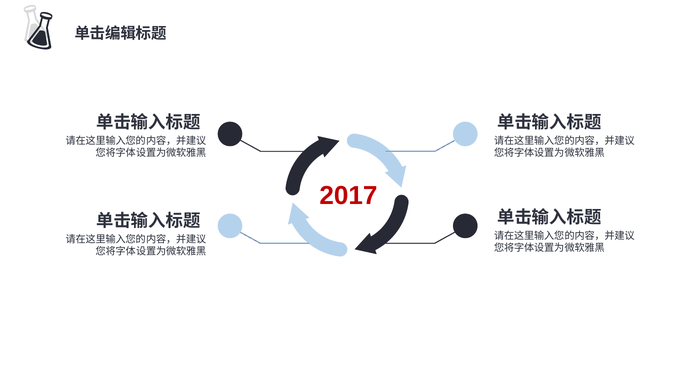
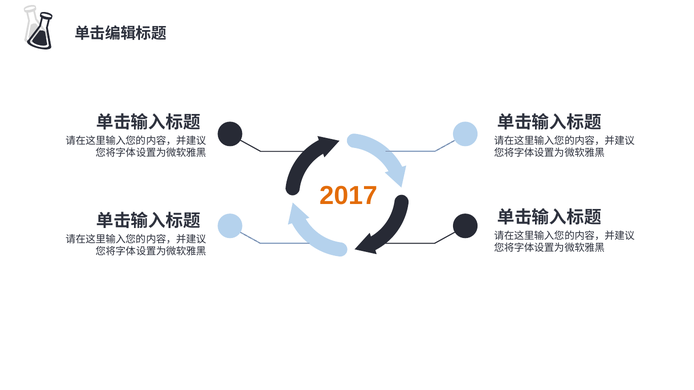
2017 colour: red -> orange (348, 196)
